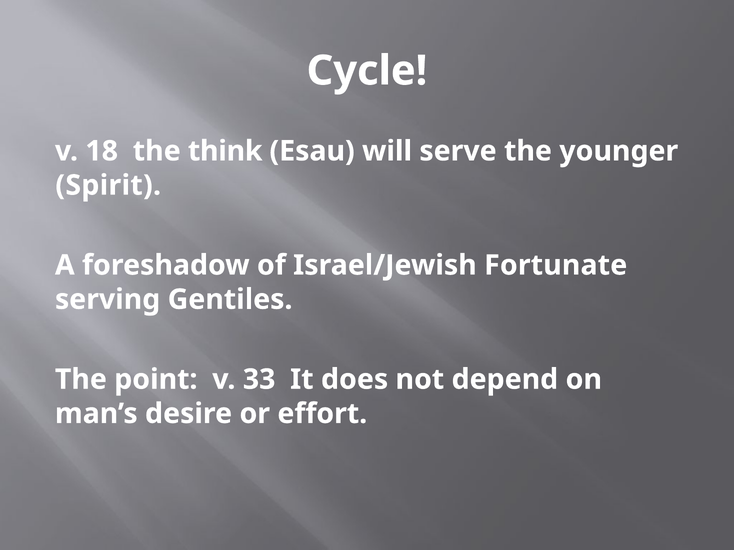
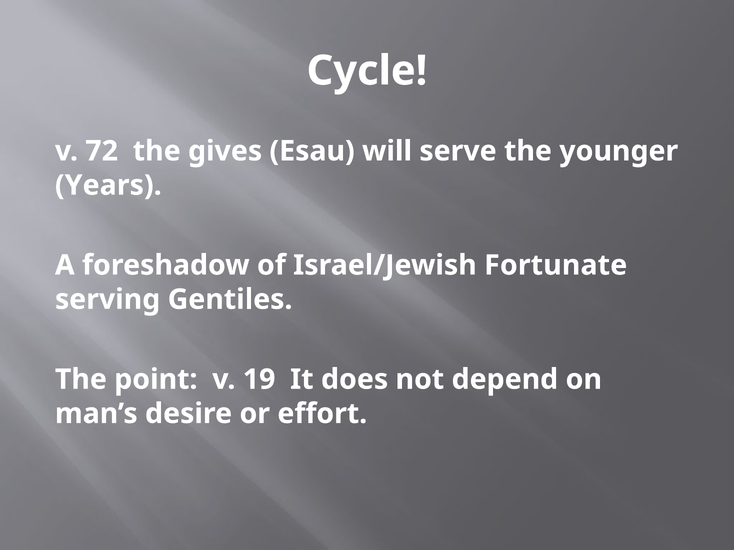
18: 18 -> 72 (102, 151)
think: think -> gives (225, 151)
Spirit: Spirit -> Years (108, 185)
33: 33 -> 19 (259, 380)
